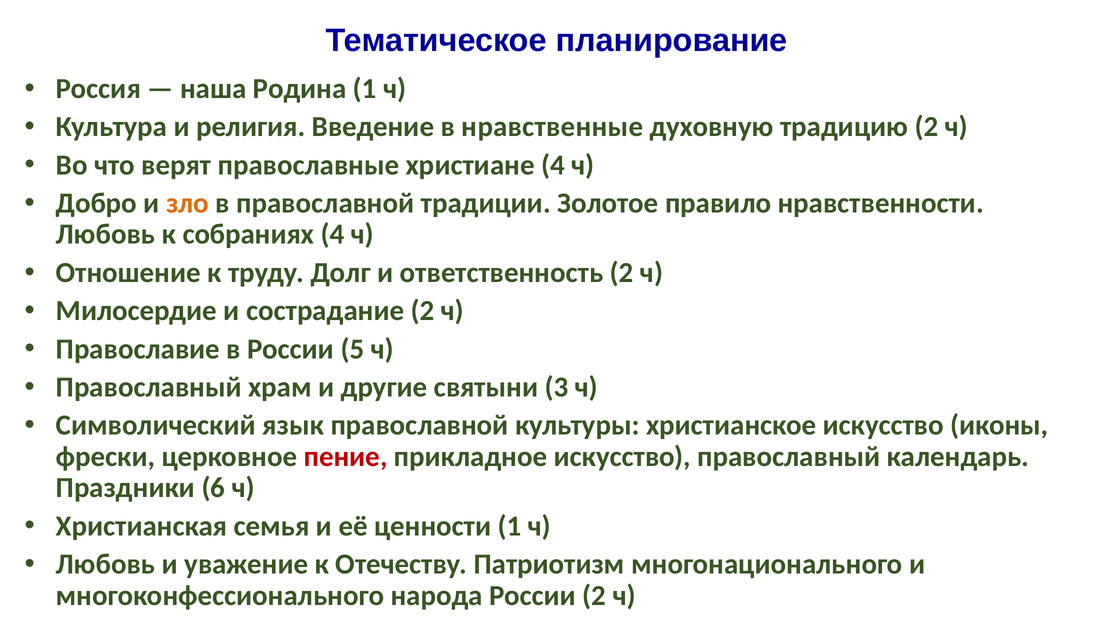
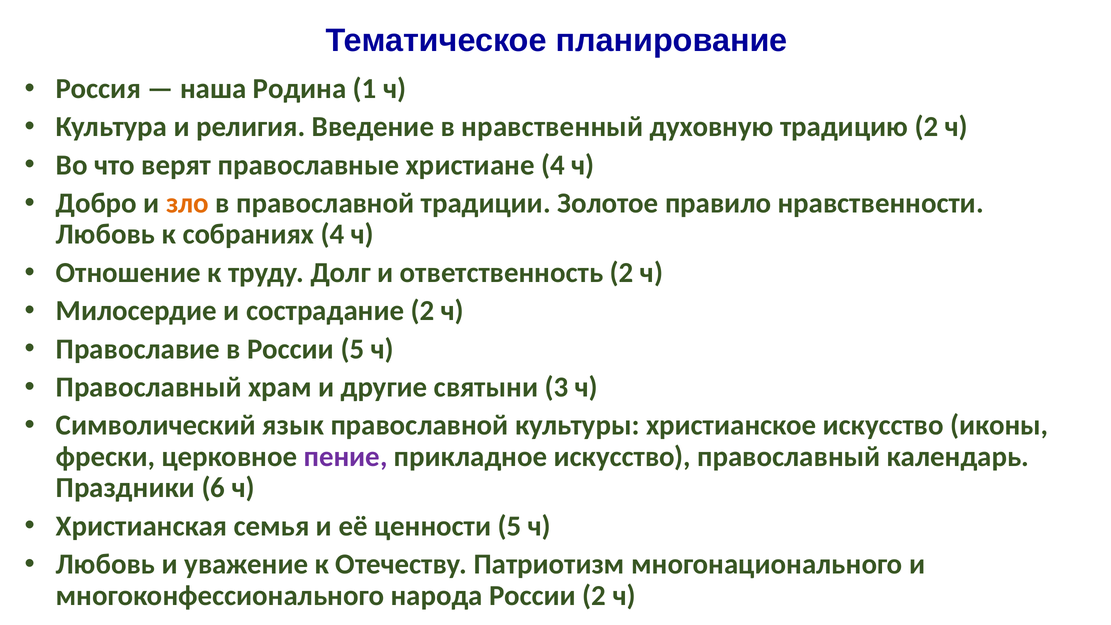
нравственные: нравственные -> нравственный (552, 127)
пение colour: red -> purple (346, 457)
ценности 1: 1 -> 5 (510, 526)
